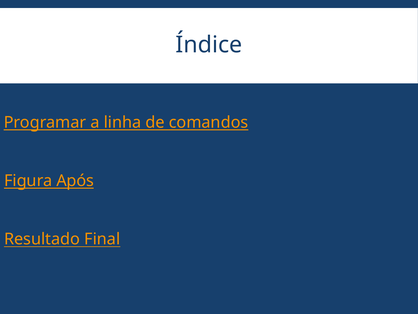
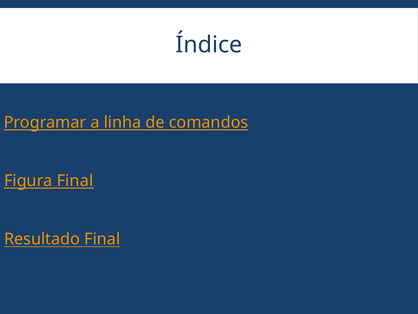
Figura Após: Após -> Final (75, 180)
